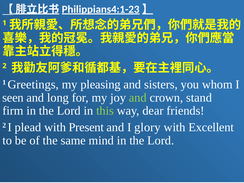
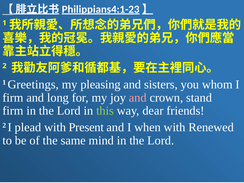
seen: seen -> firm (13, 98)
and colour: light green -> pink (138, 98)
glory: glory -> when (148, 127)
Excellent: Excellent -> Renewed (211, 127)
